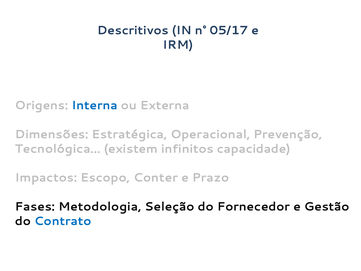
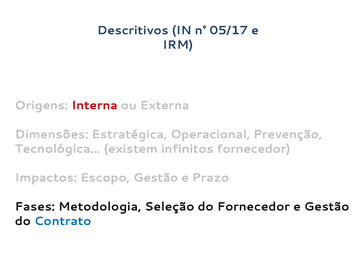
Interna colour: blue -> red (95, 105)
infinitos capacidade: capacidade -> fornecedor (254, 149)
Escopo Conter: Conter -> Gestão (156, 178)
